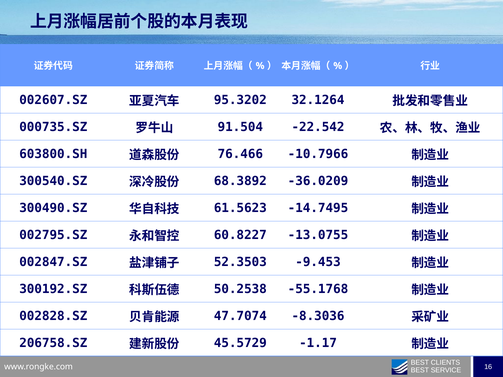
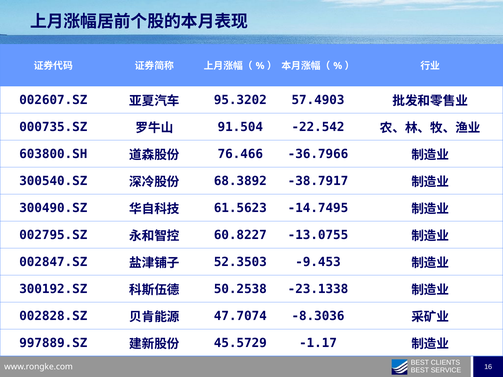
32.1264: 32.1264 -> 57.4903 (318, 100)
-10.7966: -10.7966 -> -36.7966 (318, 154)
-36.0209: -36.0209 -> -38.7917 (318, 181)
-55.1768: -55.1768 -> -23.1338 (318, 289)
206758.SZ: 206758.SZ -> 997889.SZ (53, 343)
